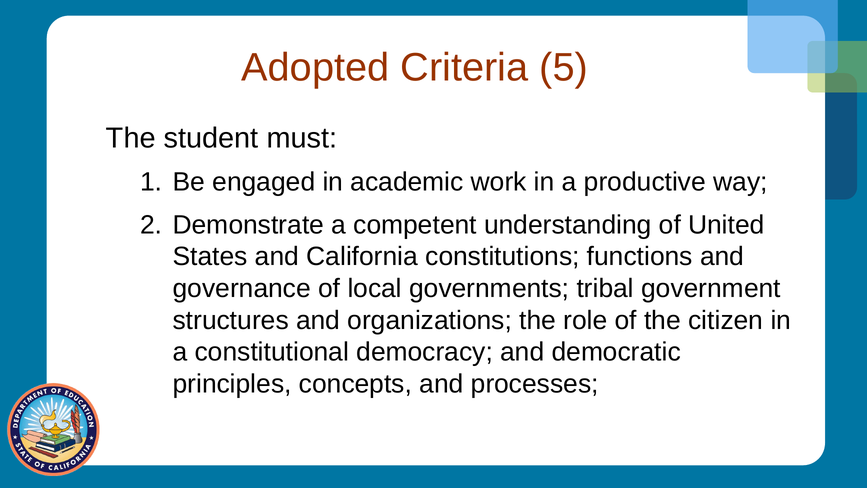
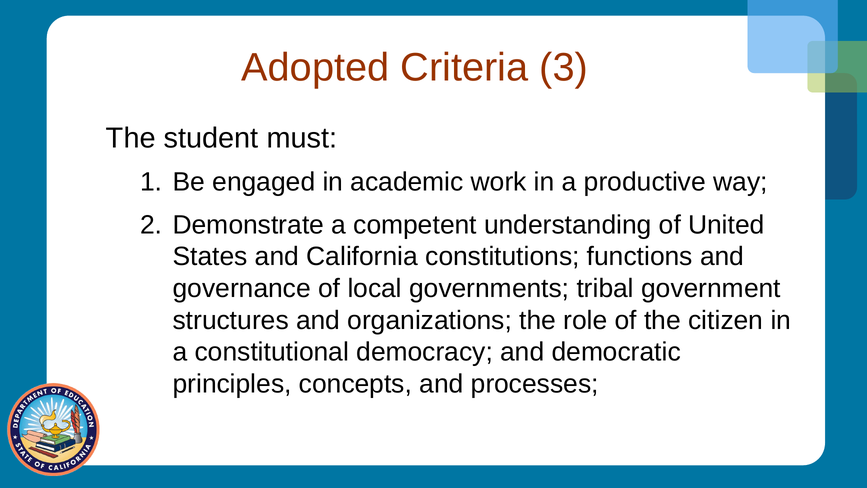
5: 5 -> 3 (564, 67)
